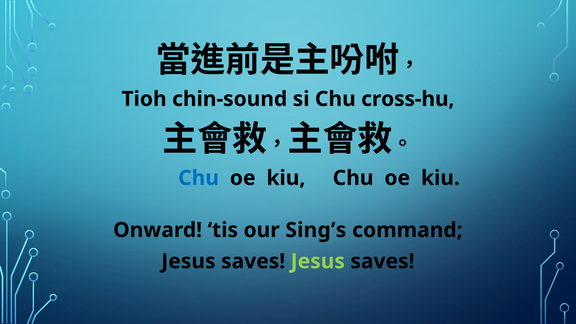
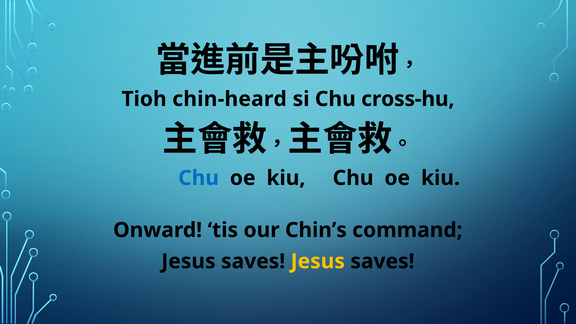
chin-sound: chin-sound -> chin-heard (230, 99)
Sing’s: Sing’s -> Chin’s (316, 230)
Jesus colour: light green -> yellow (318, 261)
